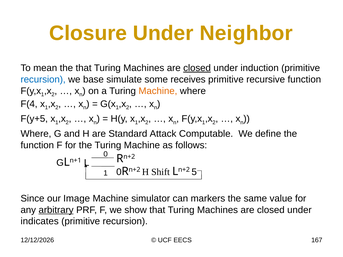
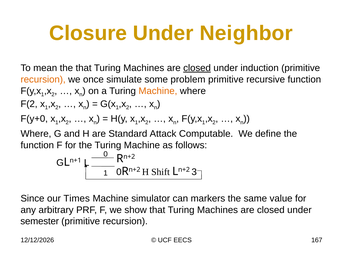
recursion colour: blue -> orange (43, 80)
base: base -> once (93, 80)
receives: receives -> problem (188, 80)
F(4: F(4 -> F(2 (29, 104)
F(y+5: F(y+5 -> F(y+0 (34, 119)
5: 5 -> 3 (194, 172)
Image: Image -> Times (77, 199)
arbitrary underline: present -> none (56, 210)
indicates: indicates -> semester (40, 222)
